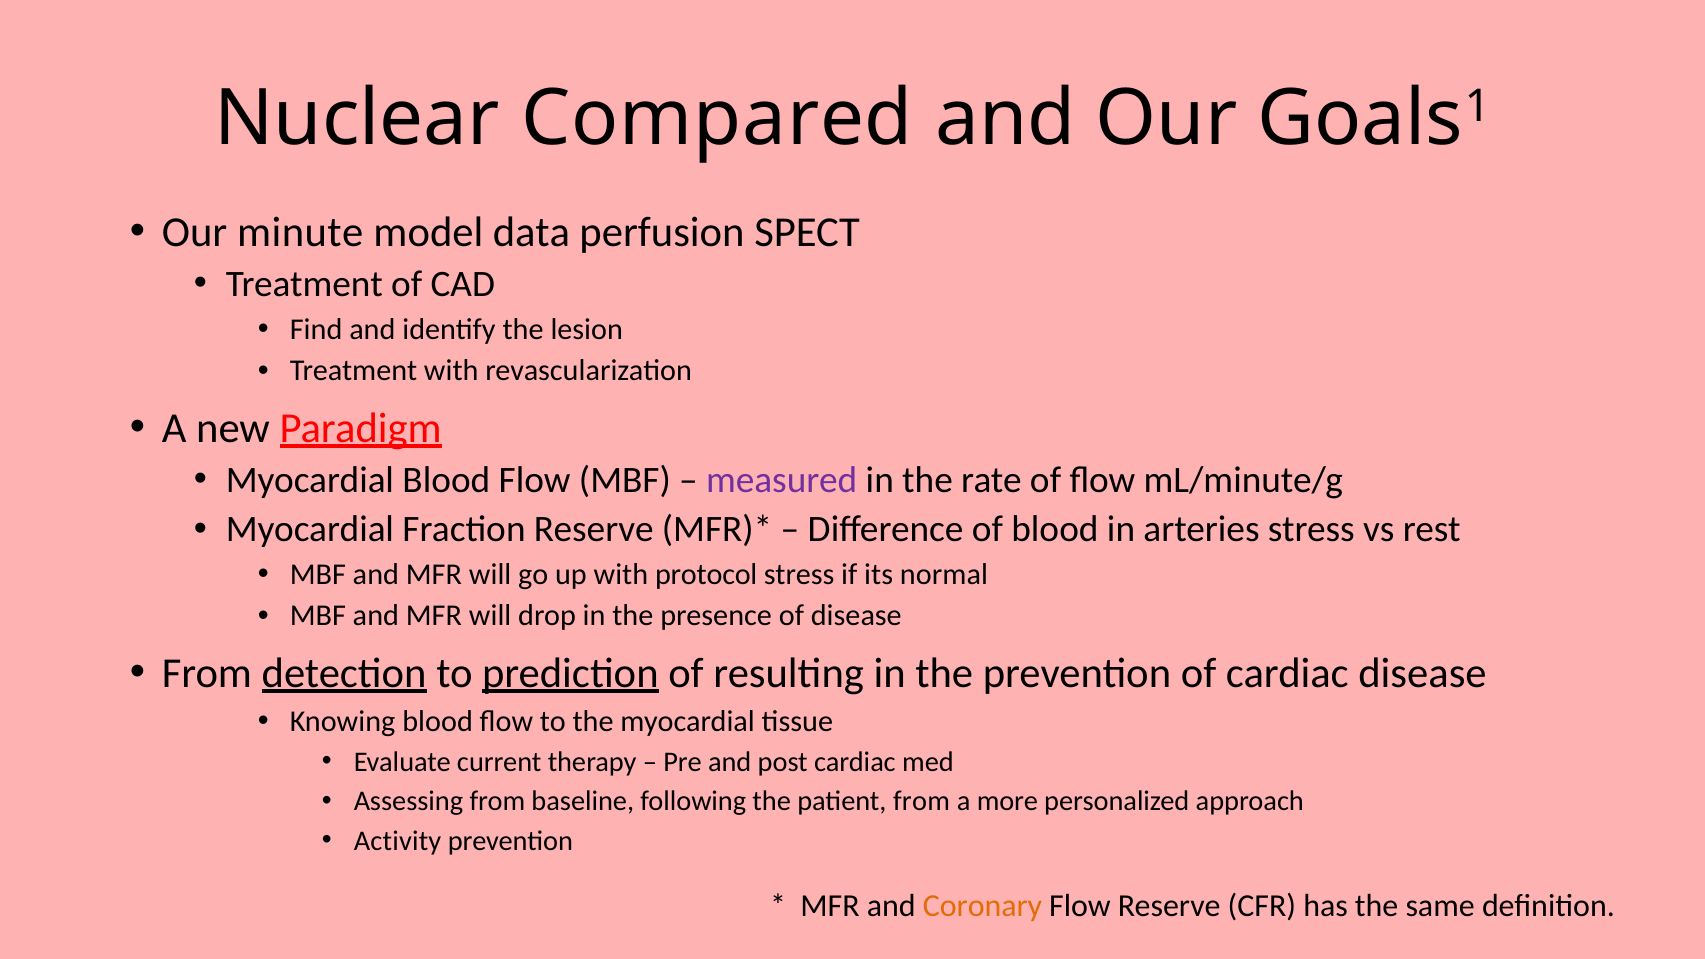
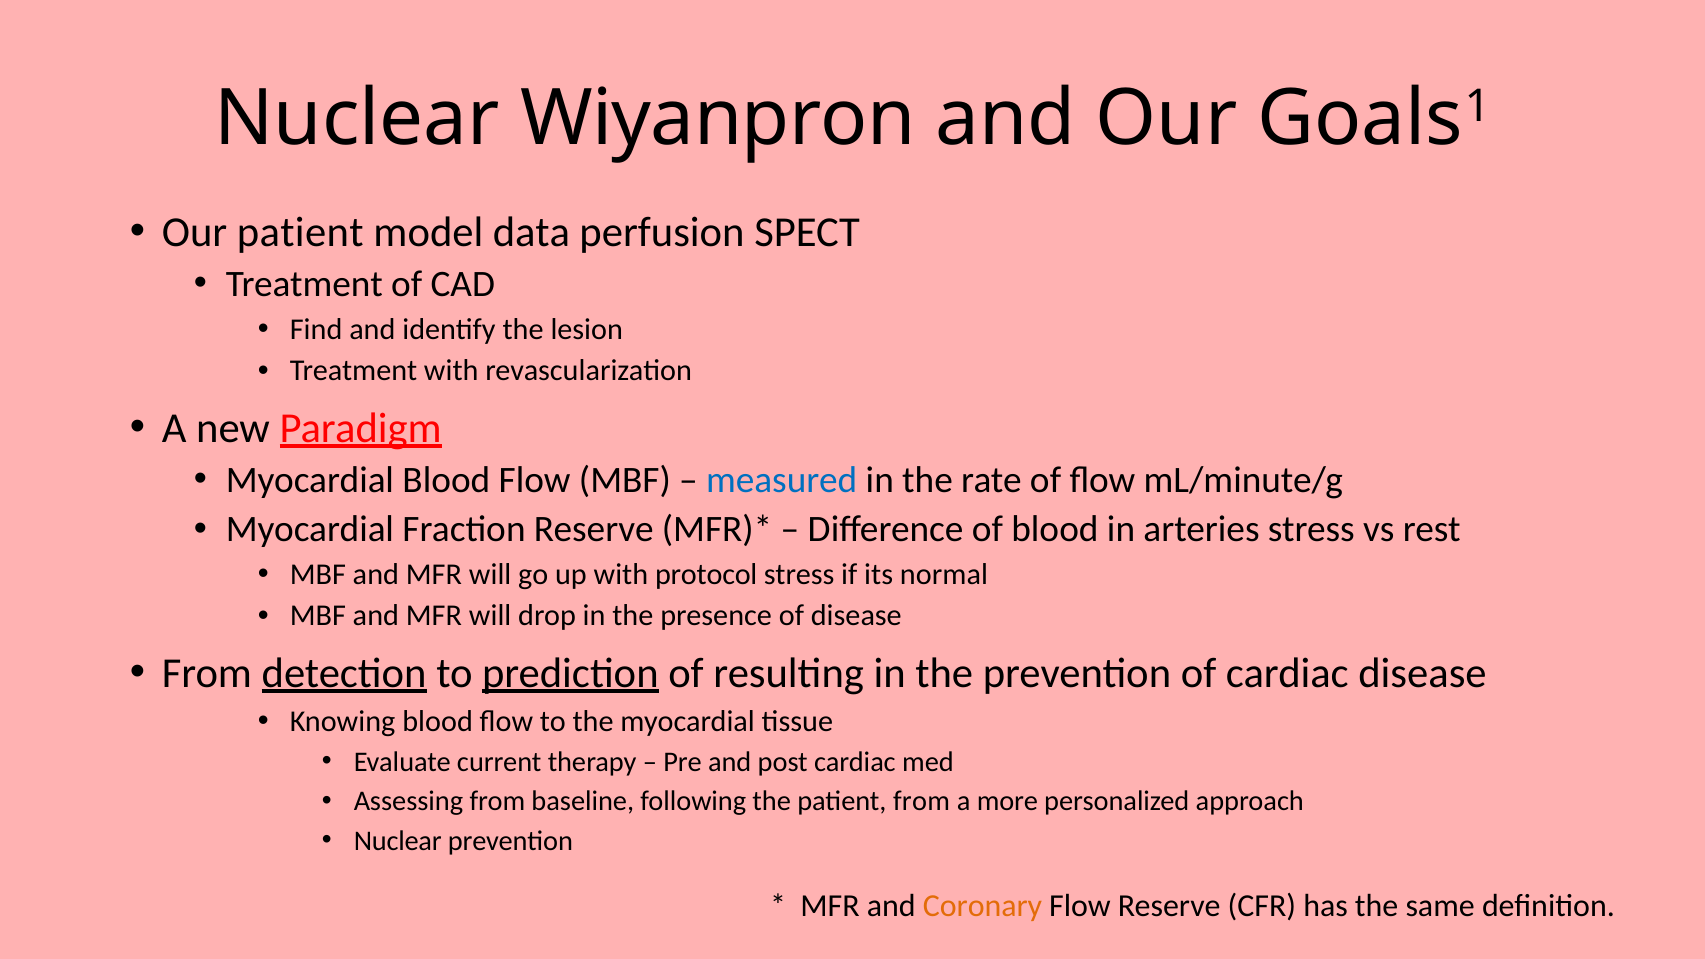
Compared: Compared -> Wiyanpron (718, 119)
Our minute: minute -> patient (300, 232)
measured colour: purple -> blue (782, 480)
Activity: Activity -> Nuclear (398, 841)
